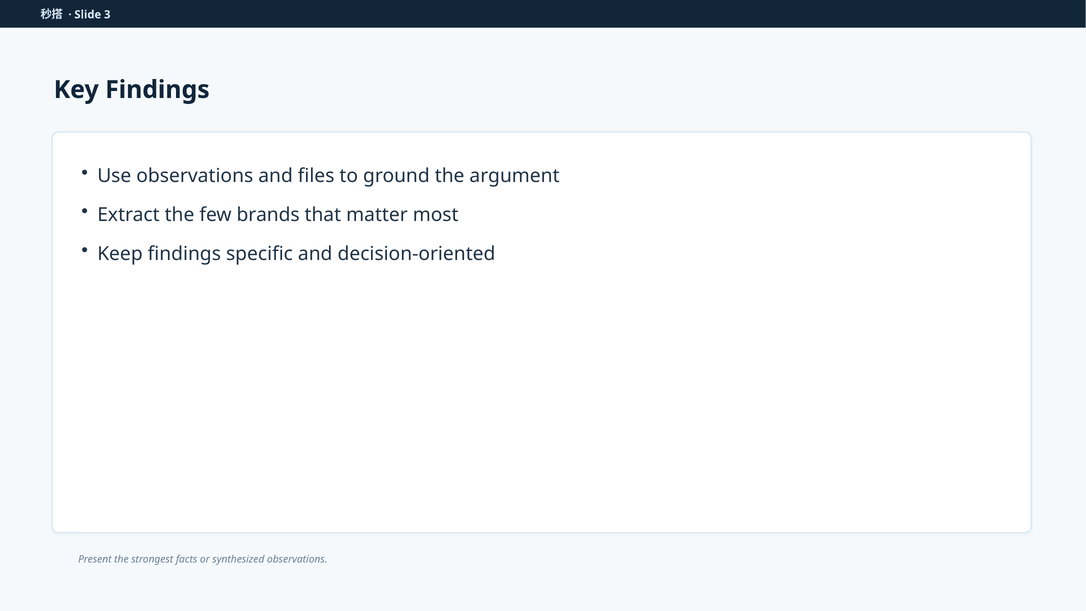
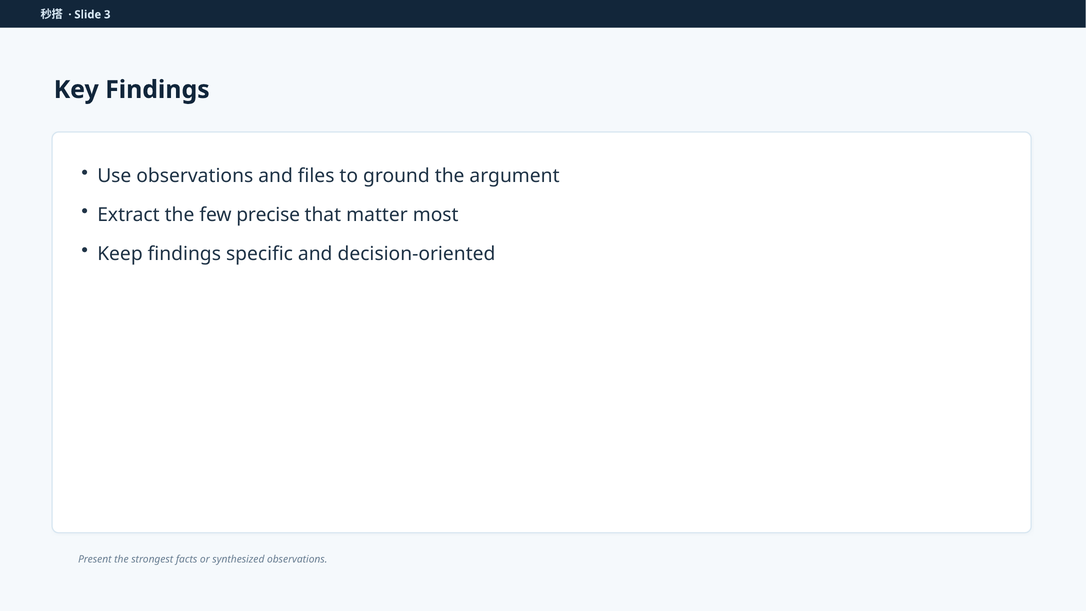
brands: brands -> precise (268, 215)
